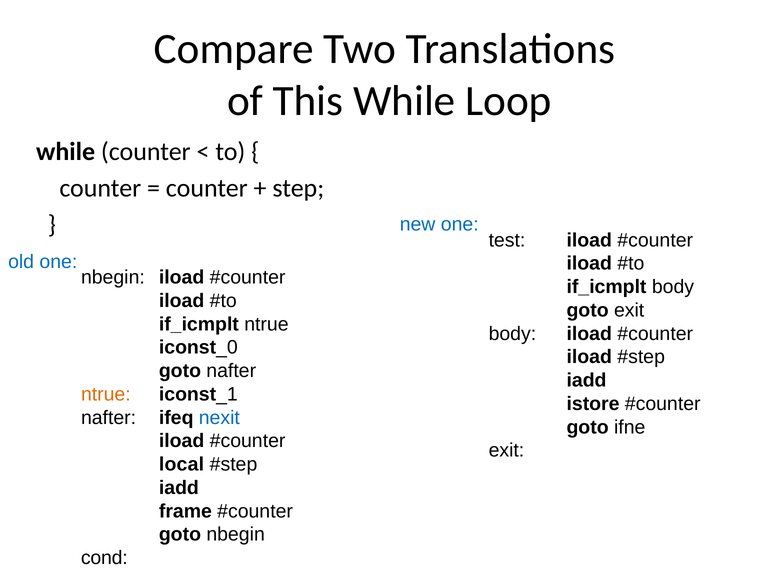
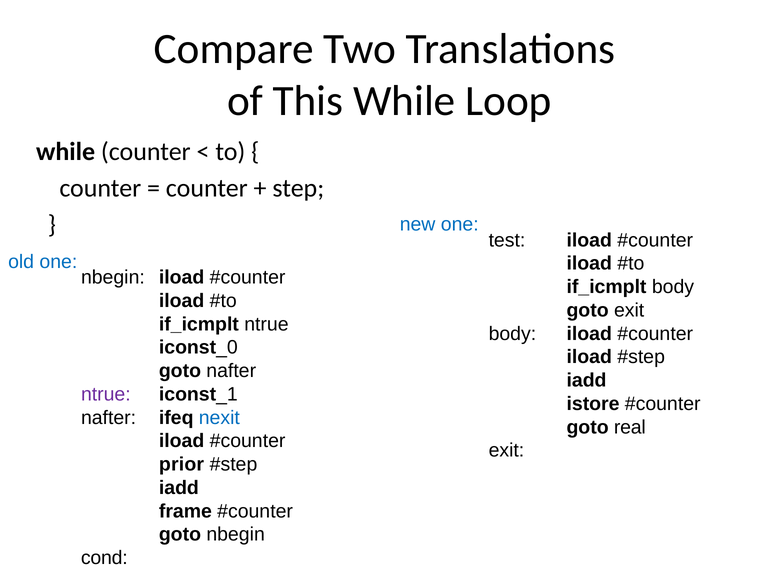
ntrue colour: orange -> purple (106, 394)
ifne: ifne -> real (630, 427)
local: local -> prior (181, 465)
